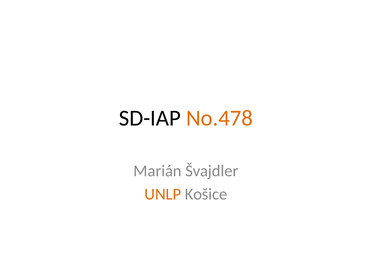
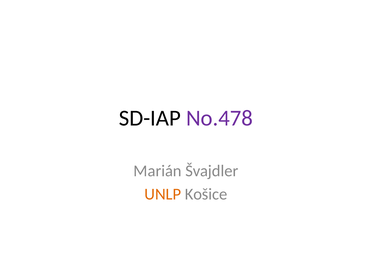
No.478 colour: orange -> purple (219, 118)
